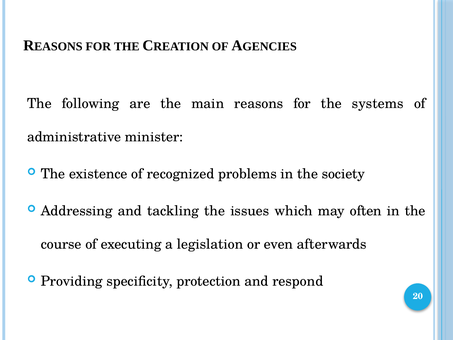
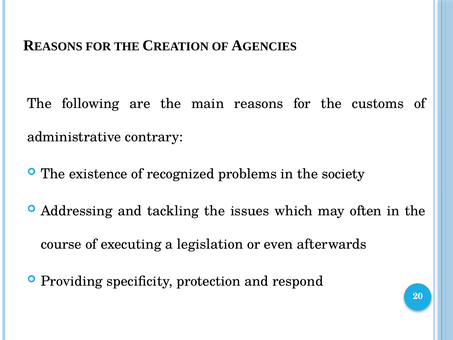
systems: systems -> customs (378, 104)
minister: minister -> contrary (154, 137)
